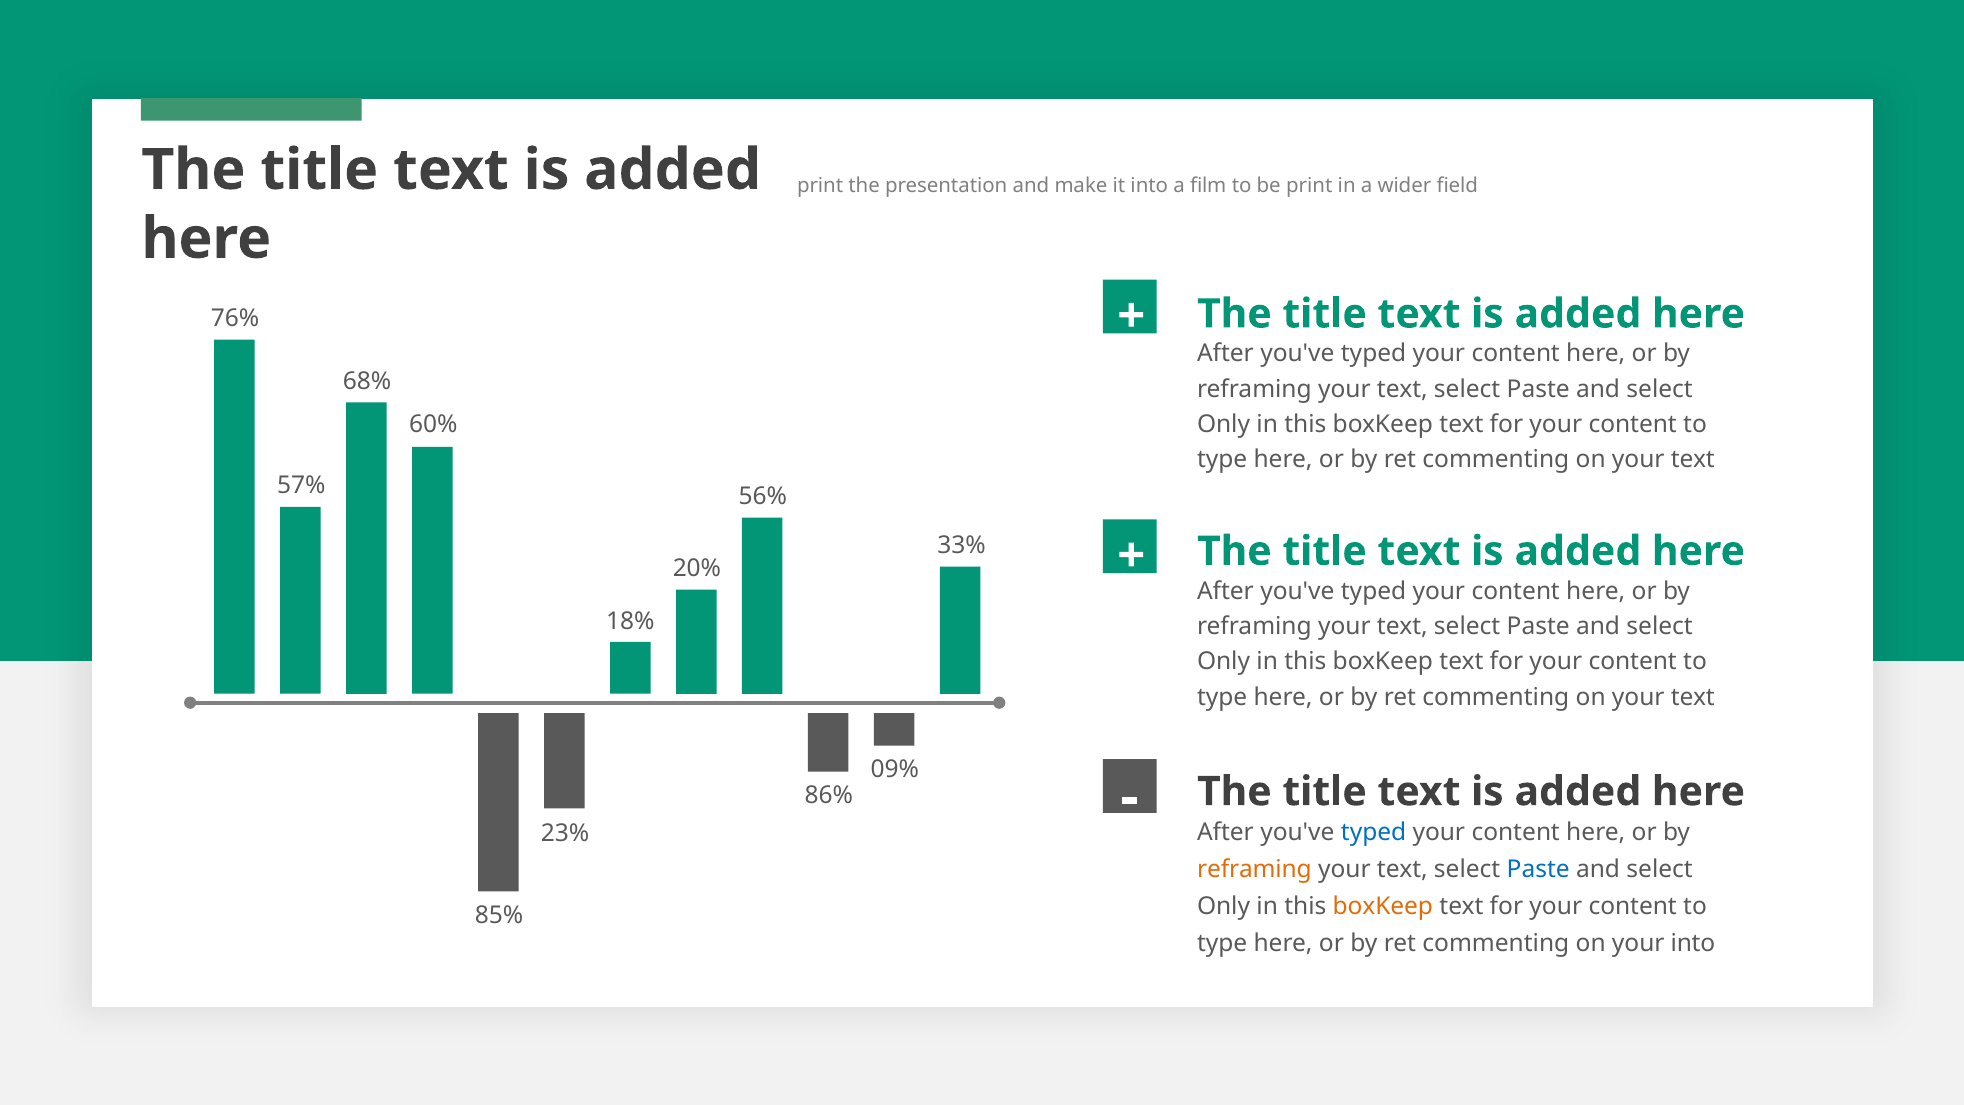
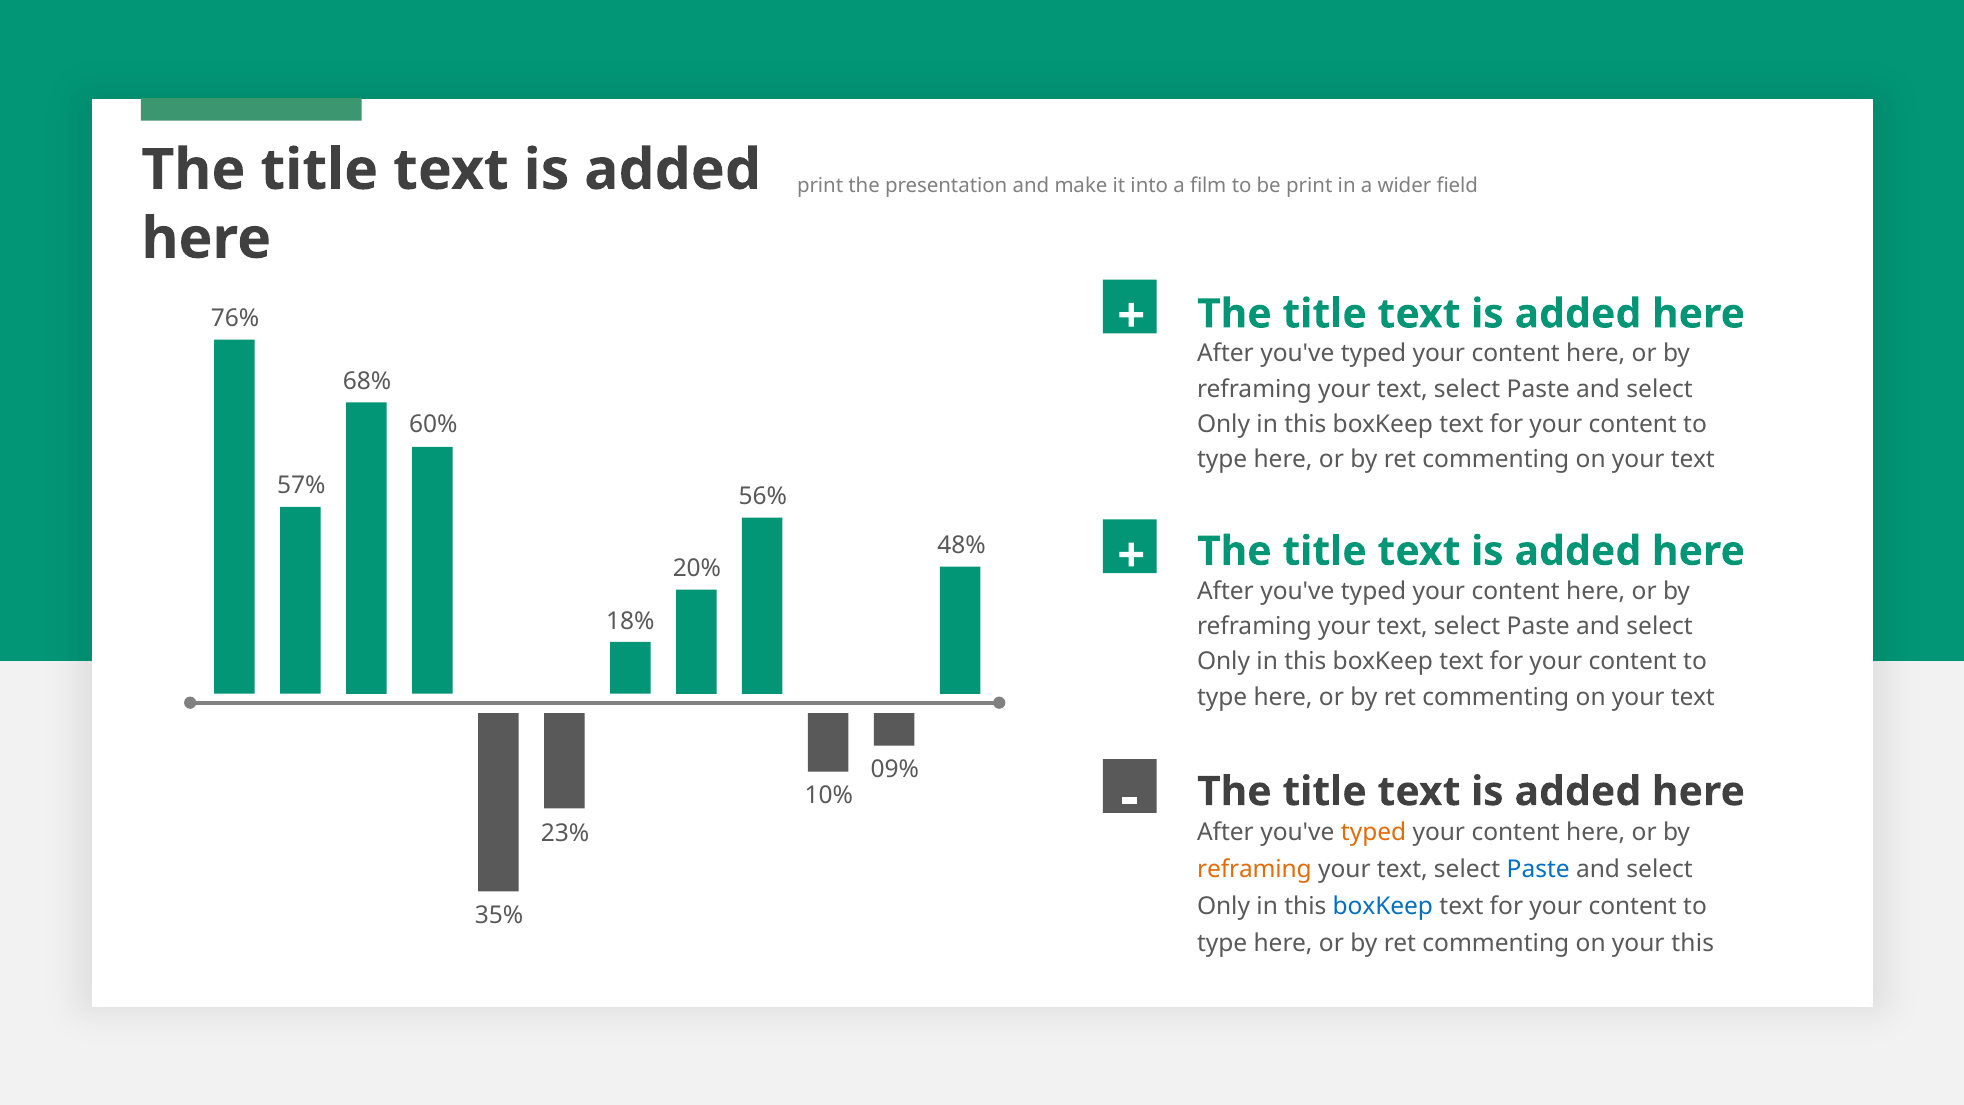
33%: 33% -> 48% (962, 545)
86%: 86% -> 10% (829, 795)
typed colour: blue -> orange (1374, 833)
boxKeep colour: orange -> blue (1383, 906)
85%: 85% -> 35% (499, 915)
your into: into -> this (1693, 943)
